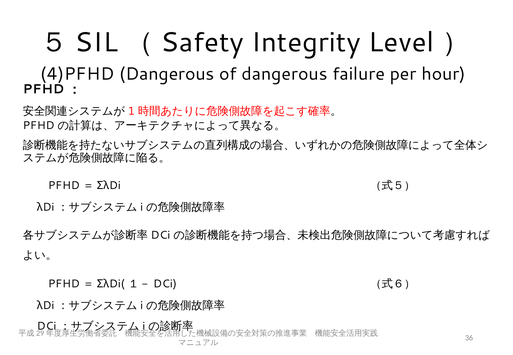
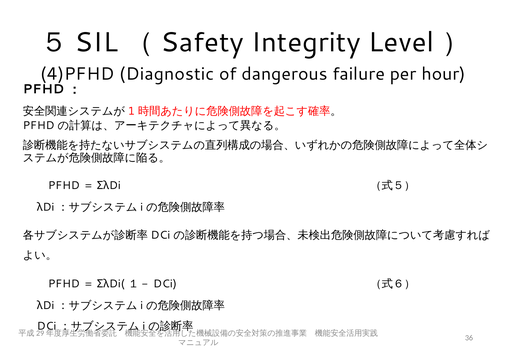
4)PFHD Dangerous: Dangerous -> Diagnostic (167, 74)
